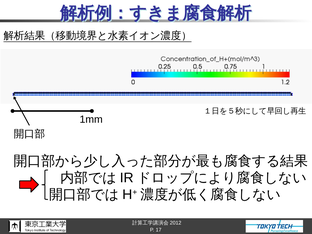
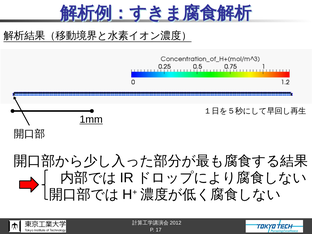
1mm underline: none -> present (91, 119)
